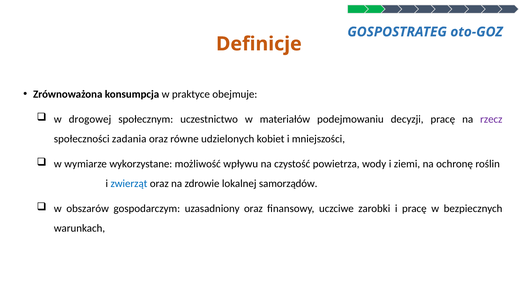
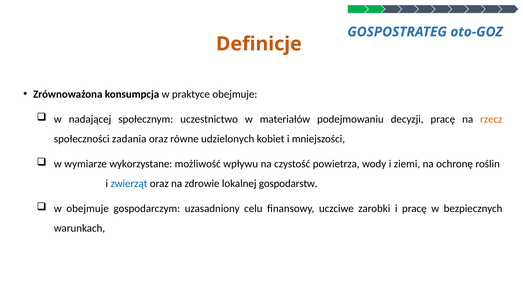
drogowej: drogowej -> nadającej (90, 119)
rzecz colour: purple -> orange (491, 119)
samorządów: samorządów -> gospodarstw (288, 184)
w obszarów: obszarów -> obejmuje (88, 209)
uzasadniony oraz: oraz -> celu (253, 209)
